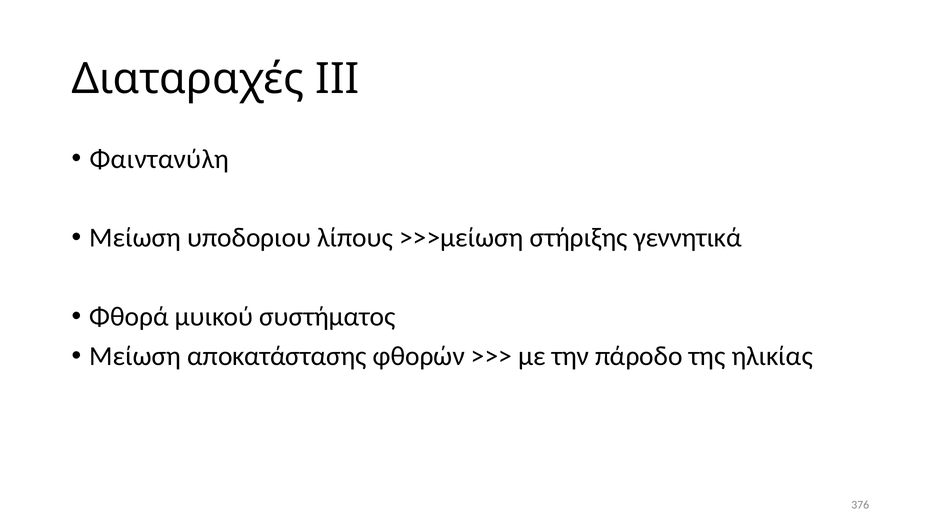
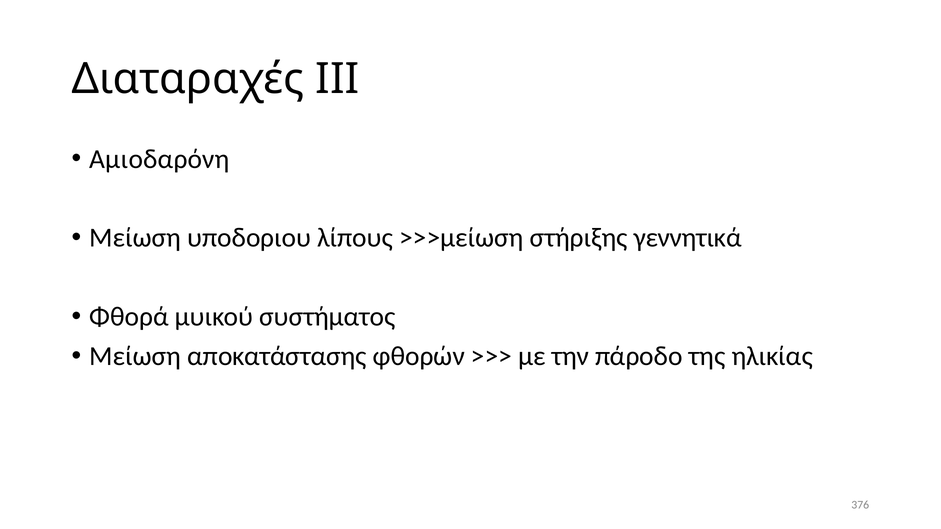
Φαιντανύλη: Φαιντανύλη -> Αμιοδαρόνη (160, 159)
